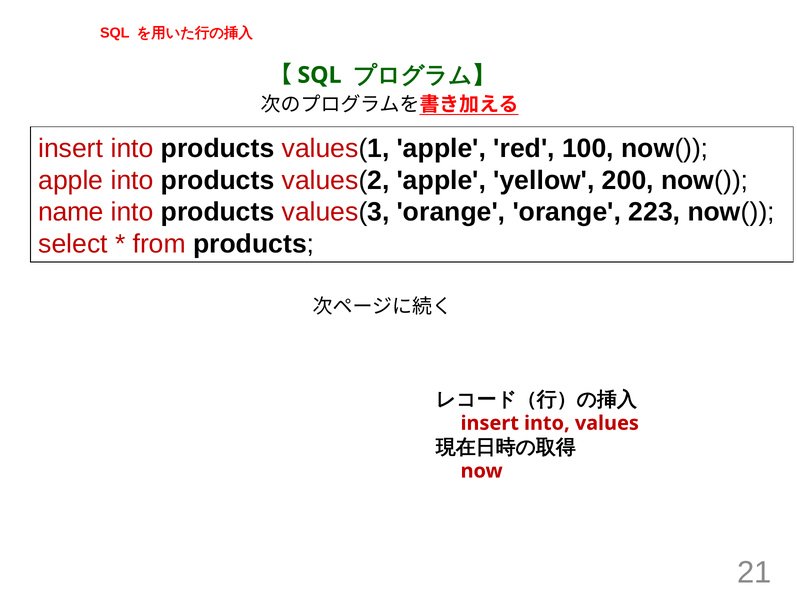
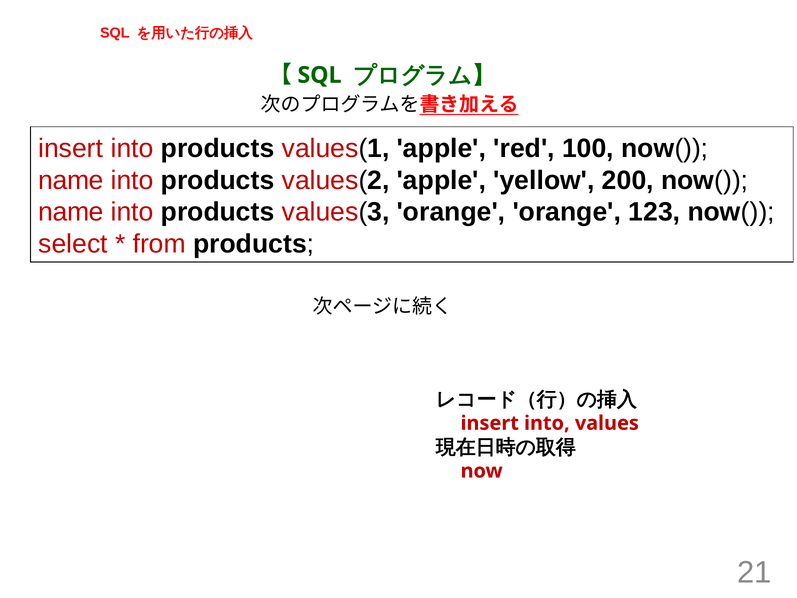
apple: apple -> name (71, 180)
223: 223 -> 123 (654, 212)
